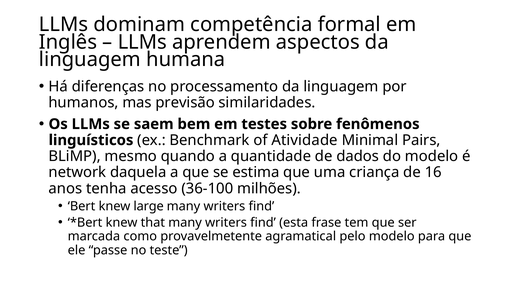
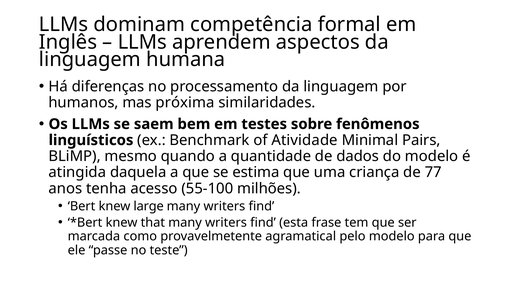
previsão: previsão -> próxima (185, 102)
network: network -> atingida (77, 172)
16: 16 -> 77 (433, 172)
36-100: 36-100 -> 55-100 (207, 188)
